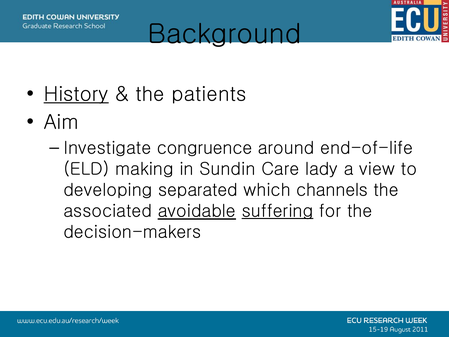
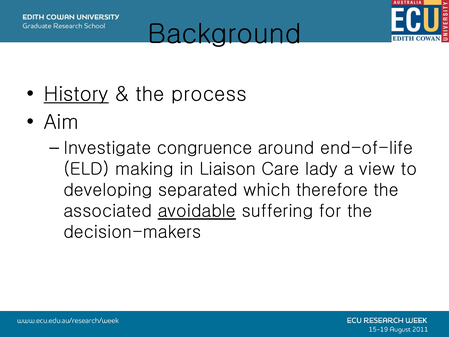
patients: patients -> process (209, 94)
Sundin: Sundin -> Liaison (228, 169)
channels: channels -> therefore (332, 190)
suffering underline: present -> none (277, 211)
